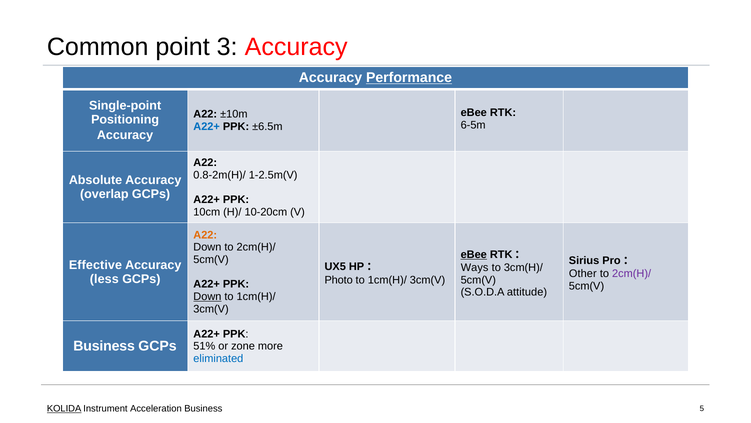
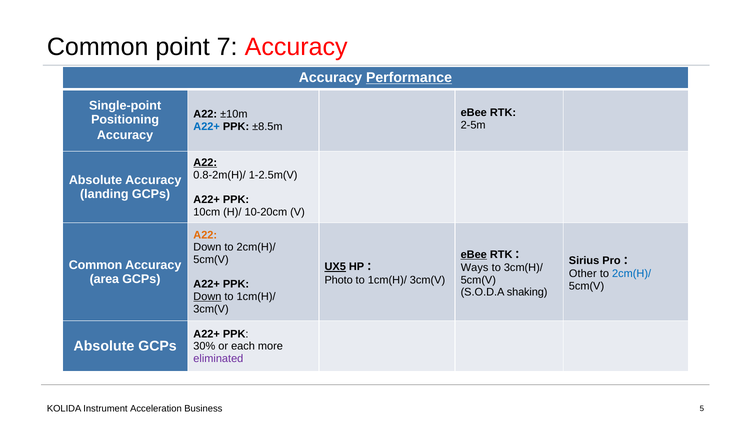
point 3: 3 -> 7 (227, 47)
6-5m: 6-5m -> 2-5m (473, 125)
±6.5m: ±6.5m -> ±8.5m (267, 126)
A22 underline: none -> present (205, 162)
overlap: overlap -> landing (104, 194)
Effective: Effective -> Common (96, 265)
UX5 underline: none -> present (335, 266)
2cm(H)/ colour: purple -> blue (632, 273)
less: less -> area (104, 279)
attitude: attitude -> shaking (527, 292)
Business: Business -> Absolute (104, 346)
51%: 51% -> 30% (204, 346)
zone: zone -> each (243, 346)
eliminated colour: blue -> purple (218, 358)
KOLIDA underline: present -> none (64, 408)
